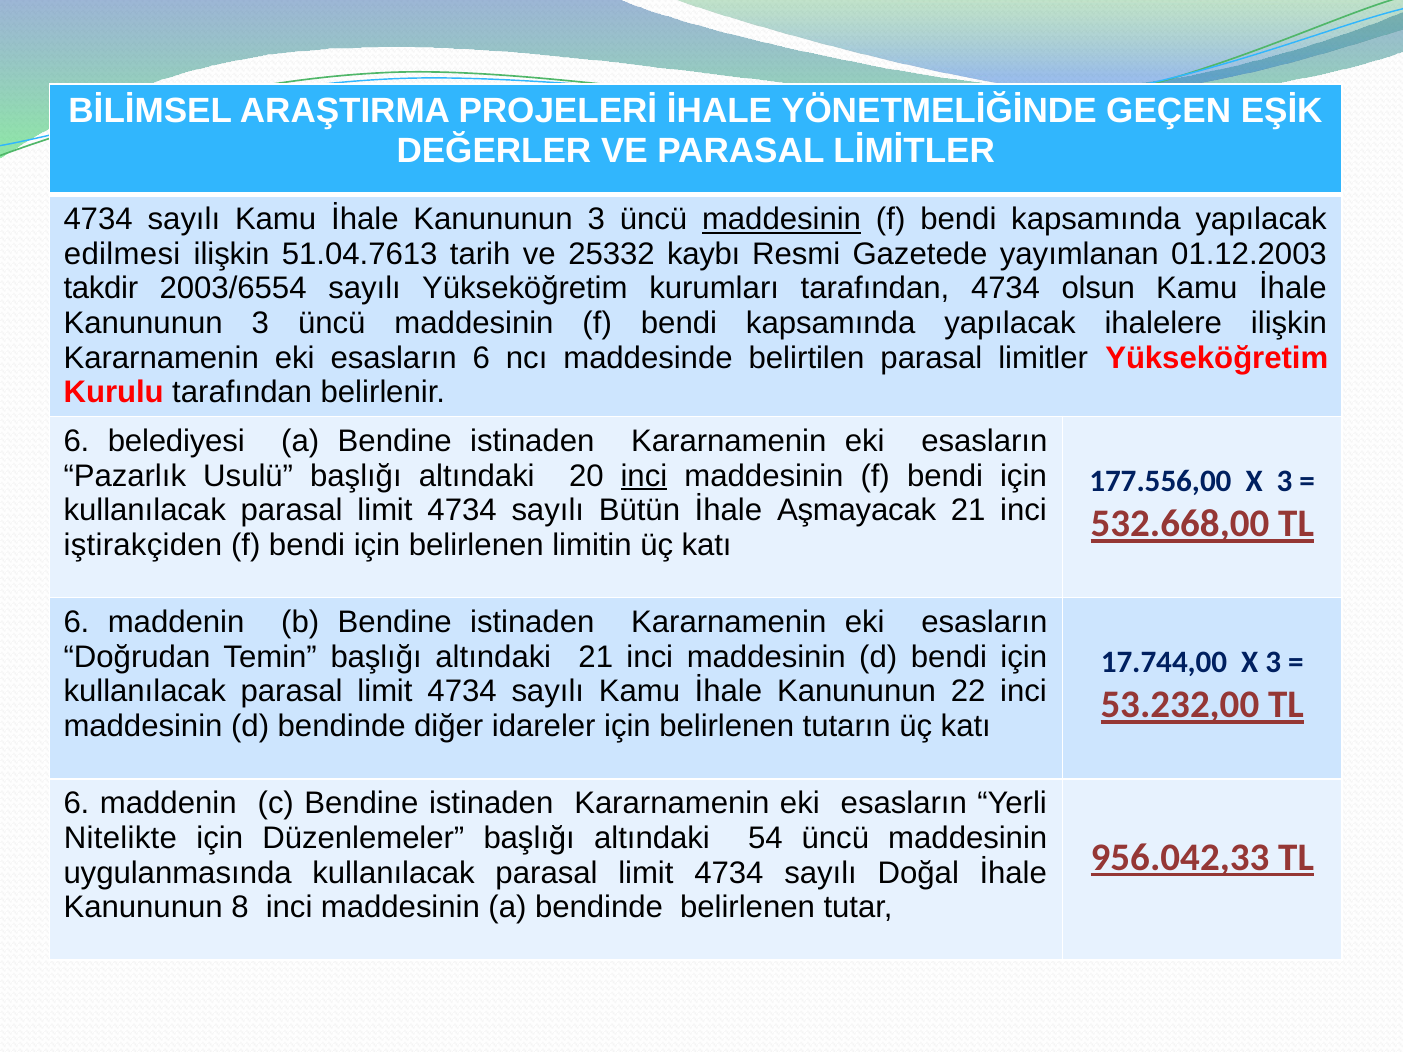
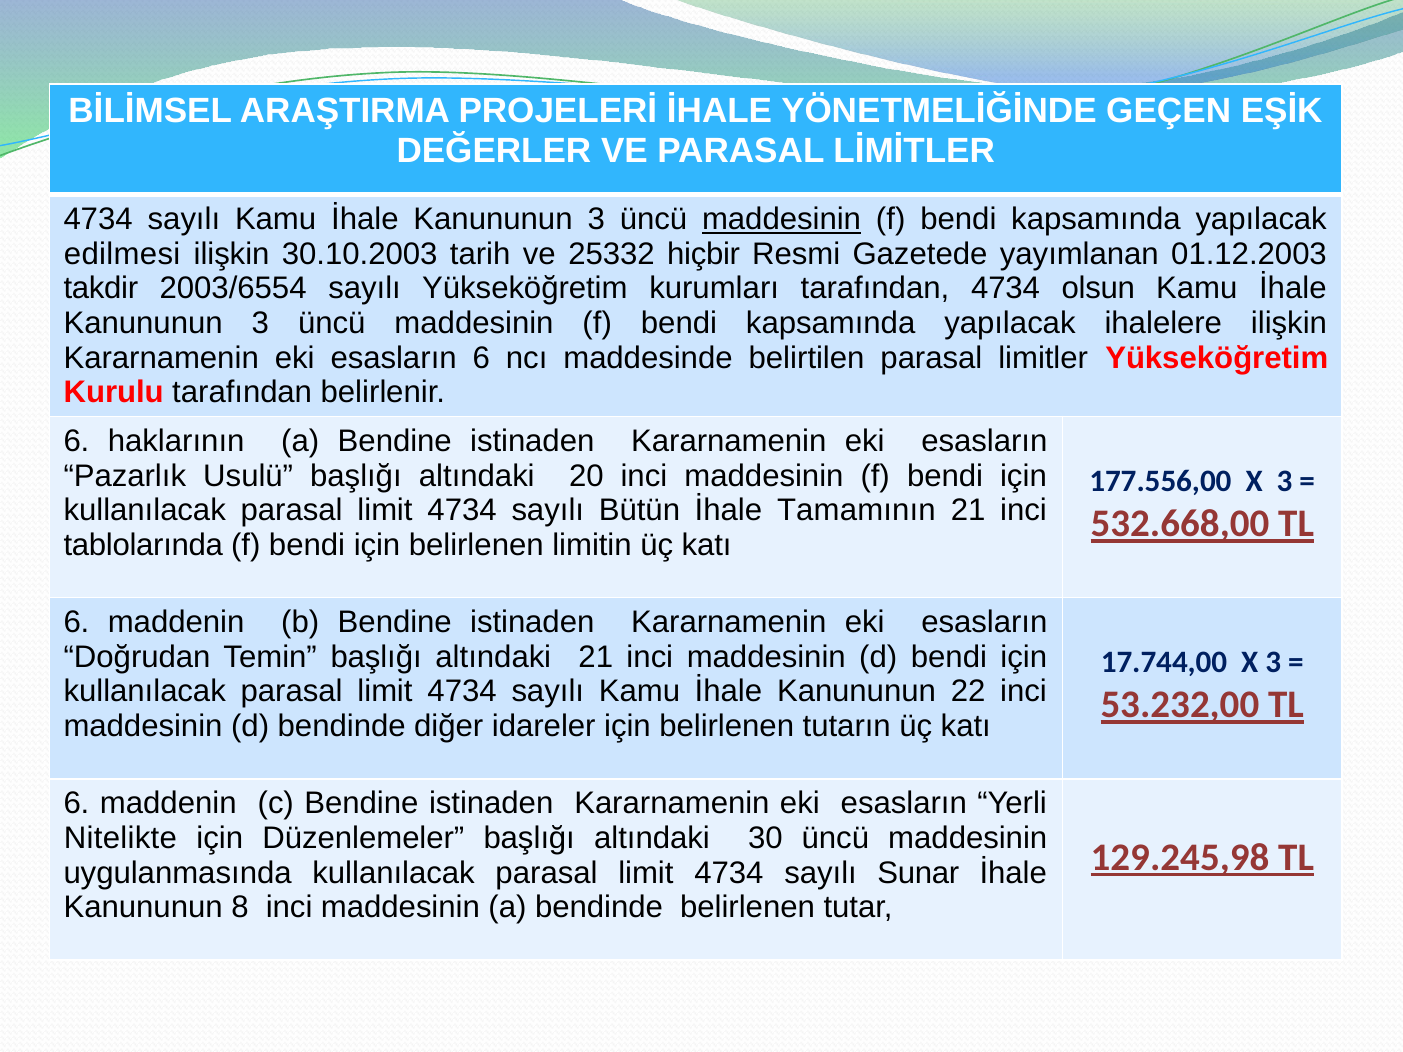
51.04.7613: 51.04.7613 -> 30.10.2003 (360, 254)
kaybı: kaybı -> hiçbir (704, 254)
belediyesi: belediyesi -> haklarının (176, 441)
inci underline: present -> none (644, 476)
Aşmayacak: Aşmayacak -> Tamamının (856, 511)
iştirakçiden: iştirakçiden -> tablolarında (143, 545)
54: 54 -> 30 (765, 838)
956.042,33: 956.042,33 -> 129.245,98 (1180, 858)
Doğal: Doğal -> Sunar (918, 873)
